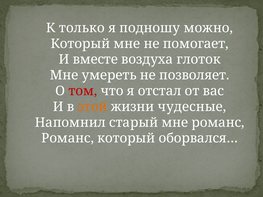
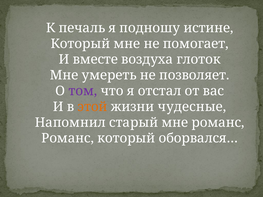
только: только -> печаль (82, 28)
можно: можно -> истине (208, 28)
том colour: red -> purple (83, 91)
